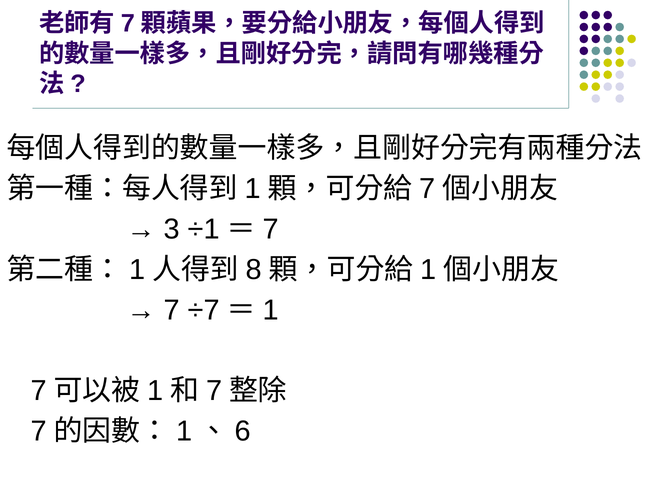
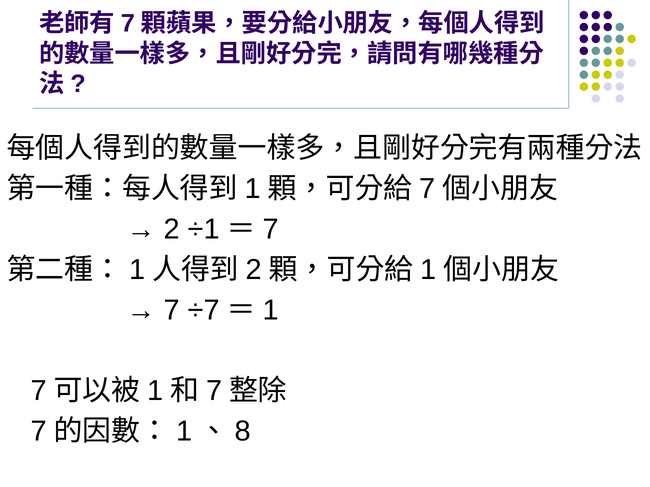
3: 3 -> 2 (172, 230)
8: 8 -> 2 (254, 270)
6: 6 -> 8 (243, 432)
